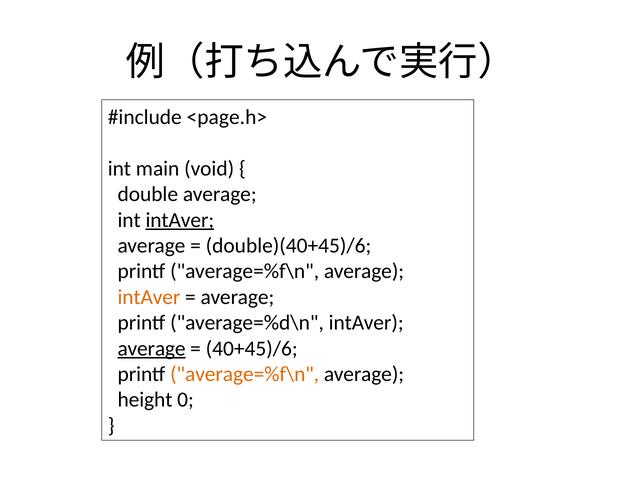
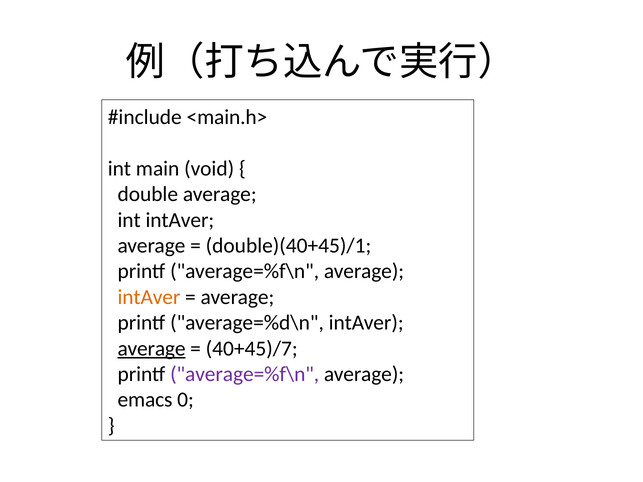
<page.h>: <page.h> -> <main.h> (227, 117)
intAver underline: present -> none (180, 220)
double)(40+45)/6: double)(40+45)/6 -> double)(40+45)/1 (288, 246)
40+45)/6: 40+45)/6 -> 40+45)/7 (252, 349)
average=%f\n colour: orange -> purple (245, 374)
height: height -> emacs (145, 400)
